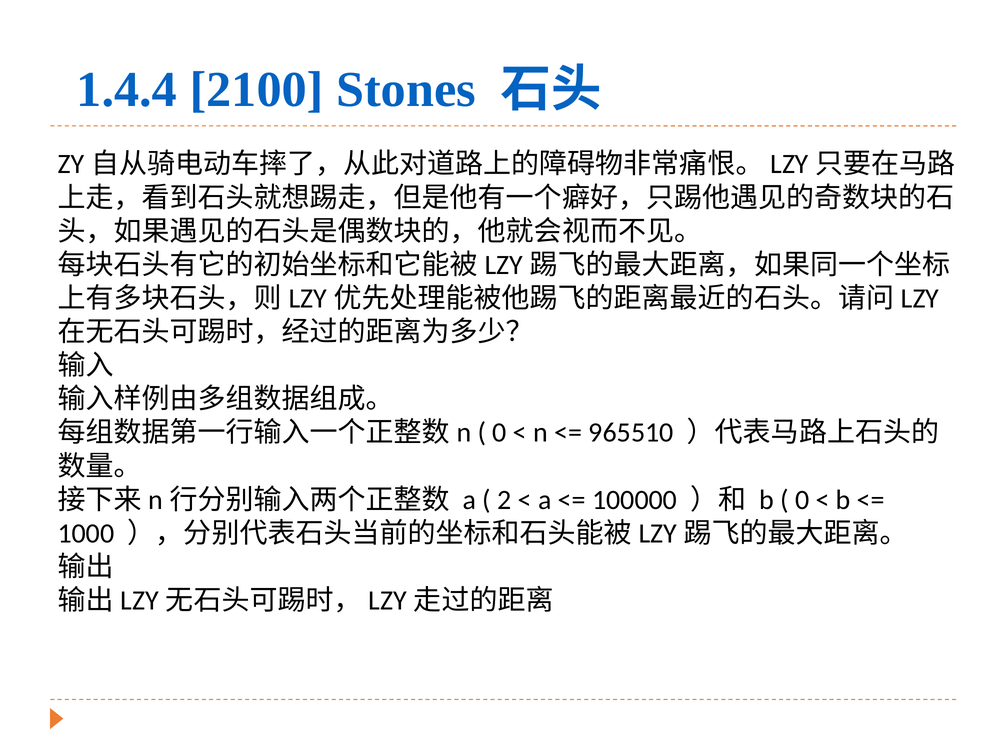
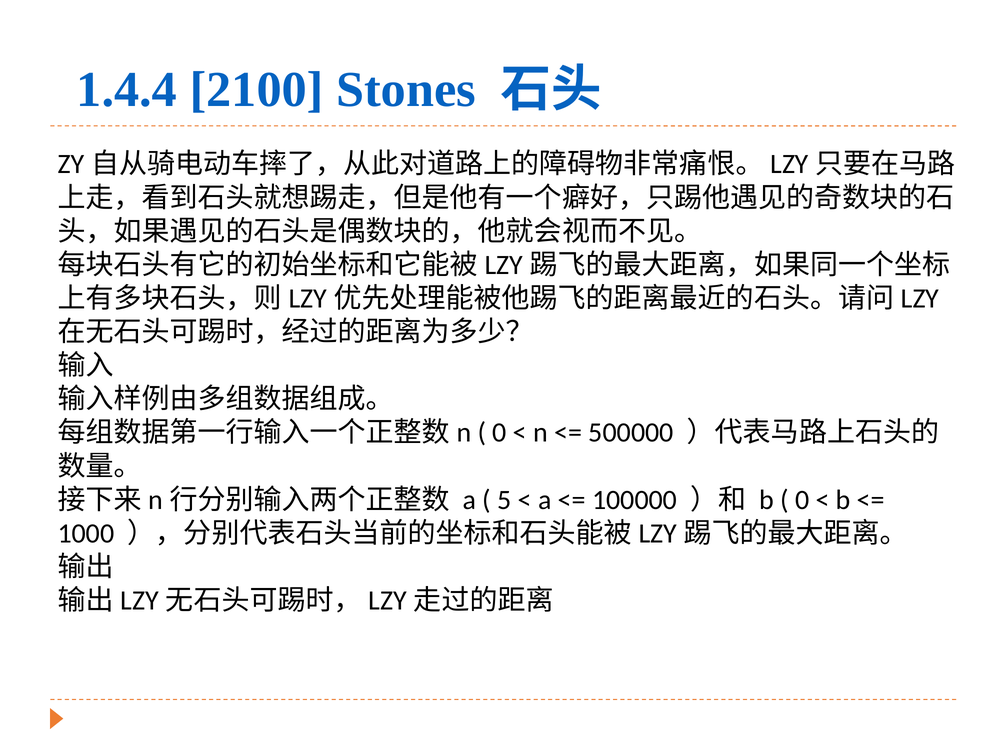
965510: 965510 -> 500000 (631, 433)
2: 2 -> 5 (504, 500)
